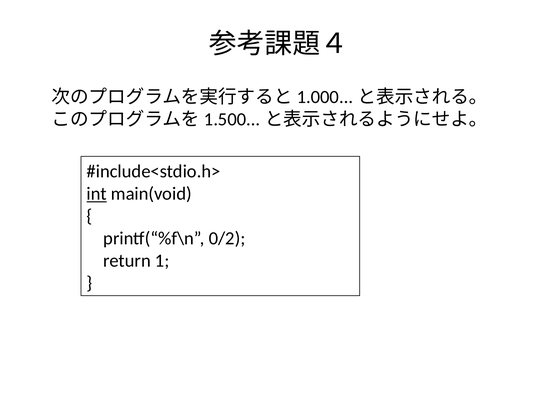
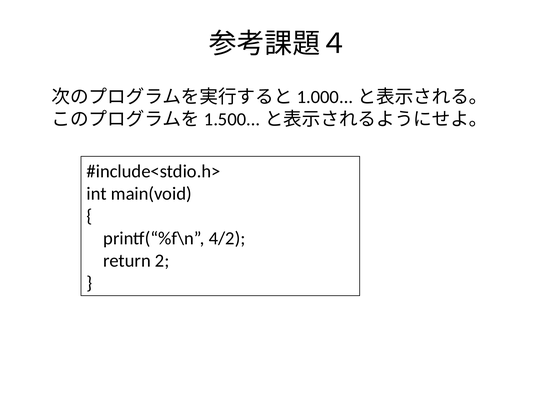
int underline: present -> none (97, 194)
0/2: 0/2 -> 4/2 (227, 238)
1: 1 -> 2 (162, 261)
